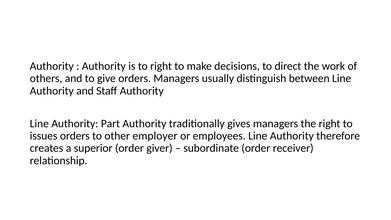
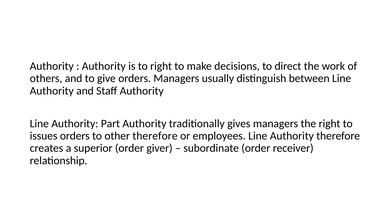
other employer: employer -> therefore (155, 136)
